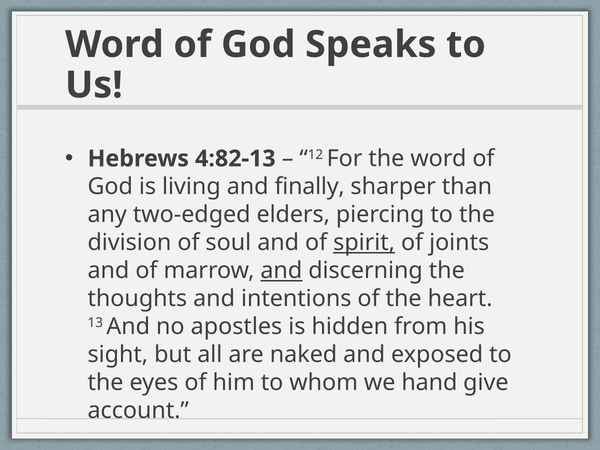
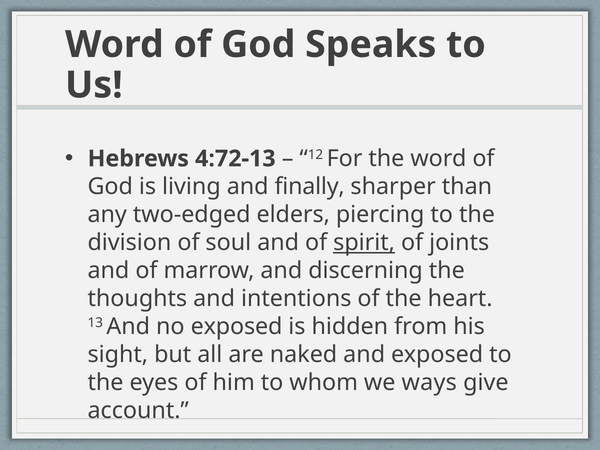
4:82-13: 4:82-13 -> 4:72-13 (235, 159)
and underline: present -> none (281, 271)
no apostles: apostles -> exposed (237, 327)
hand: hand -> ways (429, 383)
